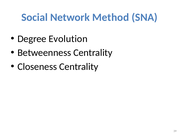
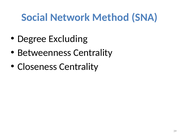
Evolution: Evolution -> Excluding (68, 39)
